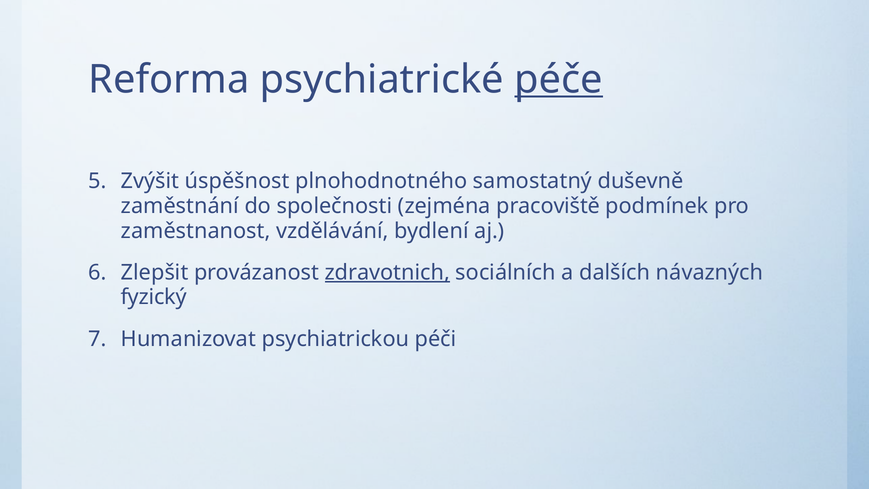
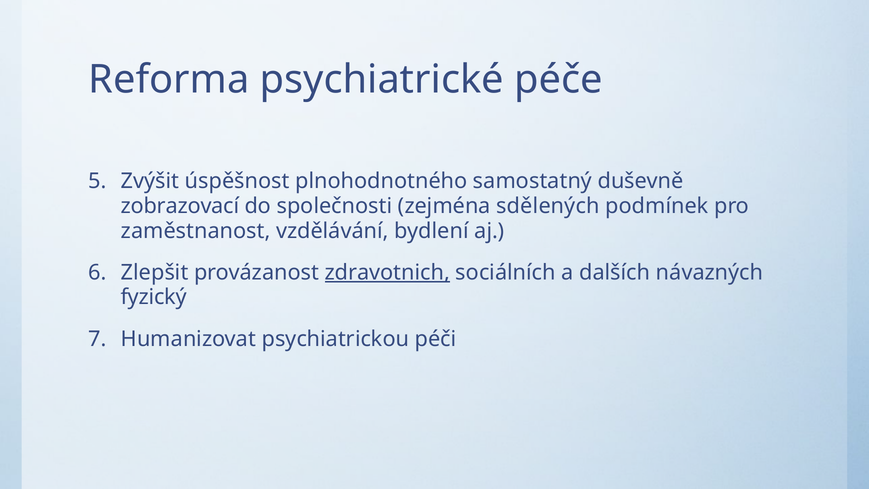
péče underline: present -> none (559, 79)
zaměstnání: zaměstnání -> zobrazovací (180, 206)
pracoviště: pracoviště -> sdělených (548, 206)
